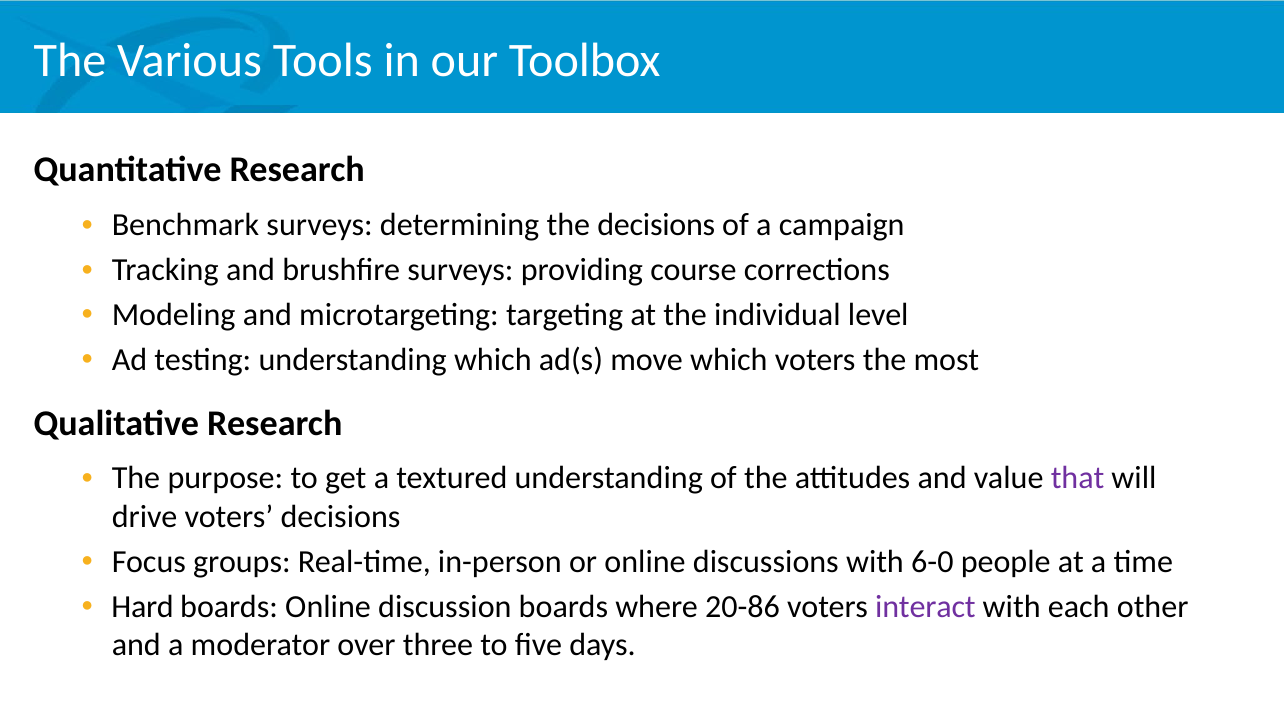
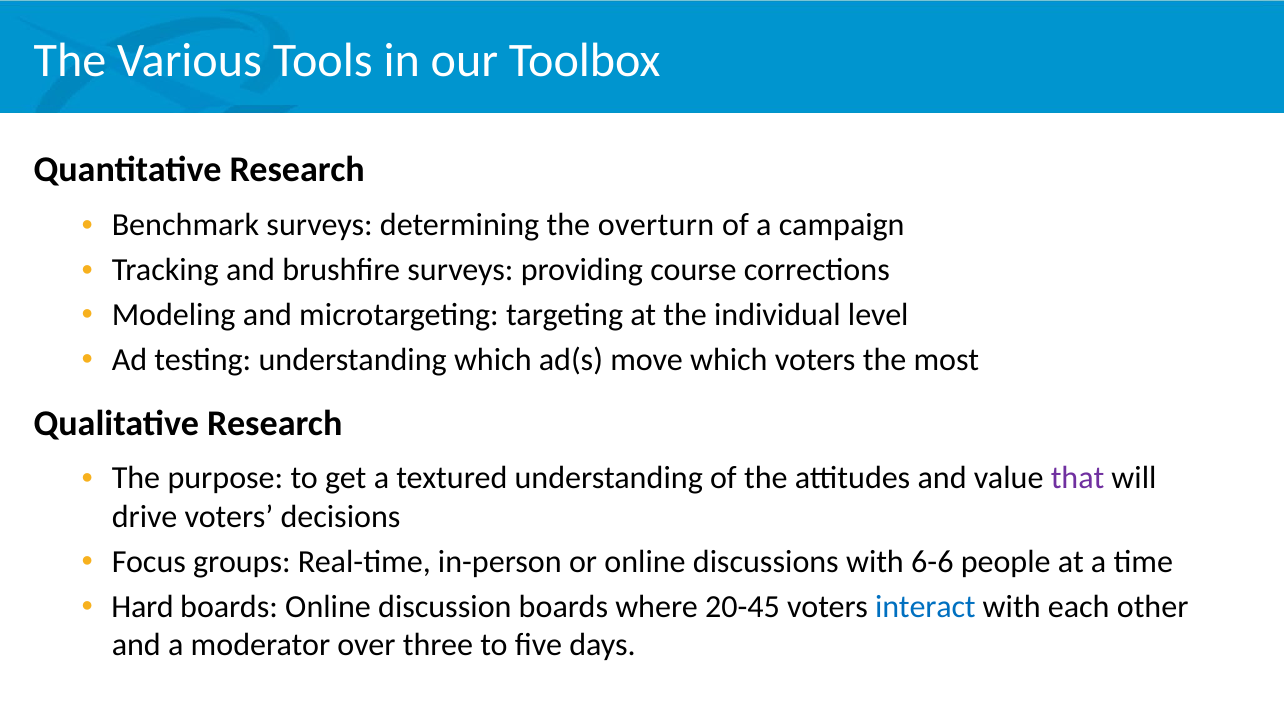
the decisions: decisions -> overturn (656, 225)
6-0: 6-0 -> 6-6 (932, 562)
20-86: 20-86 -> 20-45 (742, 607)
interact colour: purple -> blue (925, 607)
